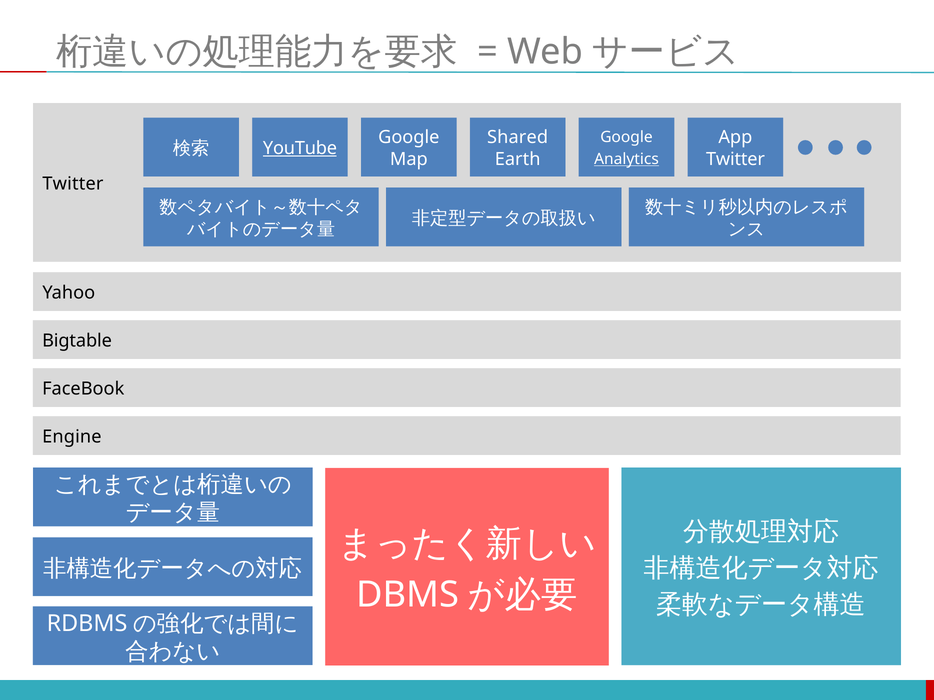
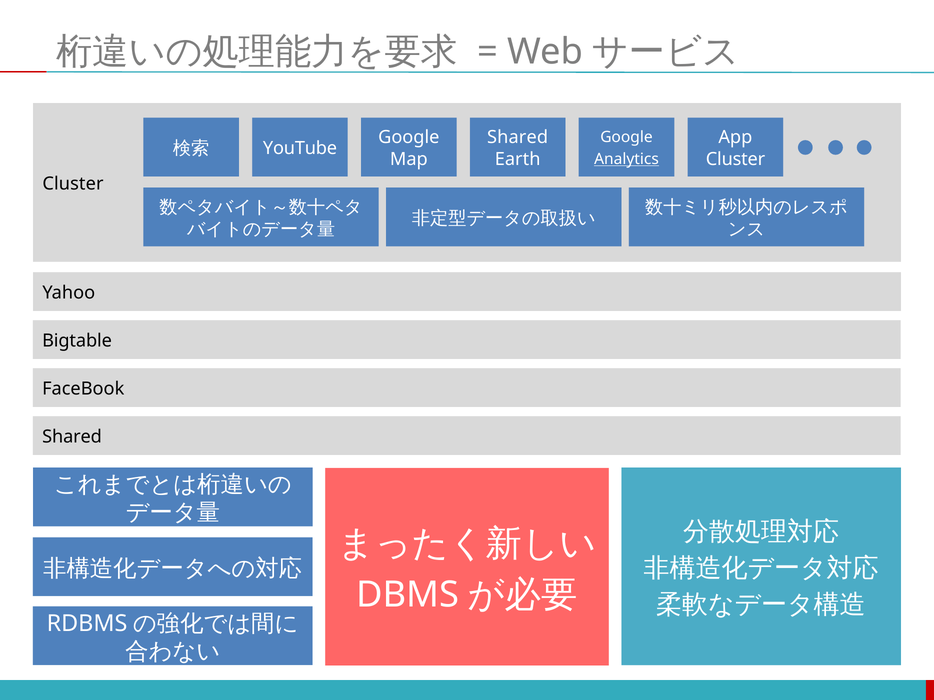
YouTube underline: present -> none (300, 148)
Twitter: Twitter -> Cluster (735, 159)
Twitter: Twitter -> Cluster (73, 184)
Engine: Engine -> Shared (72, 437)
